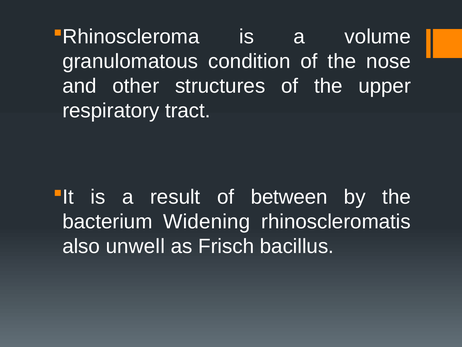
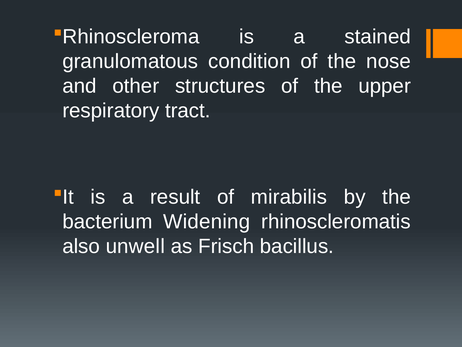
volume: volume -> stained (378, 37)
between: between -> mirabilis (289, 197)
